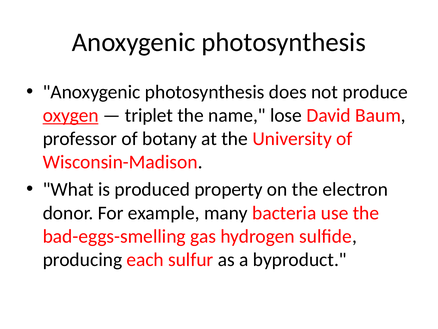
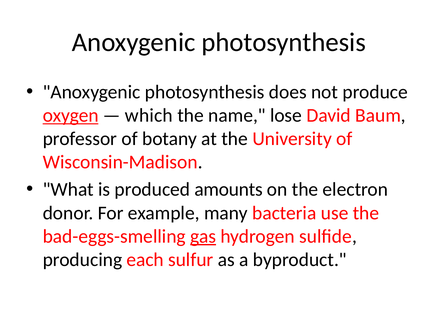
triplet: triplet -> which (149, 115)
property: property -> amounts (229, 189)
gas underline: none -> present (203, 236)
